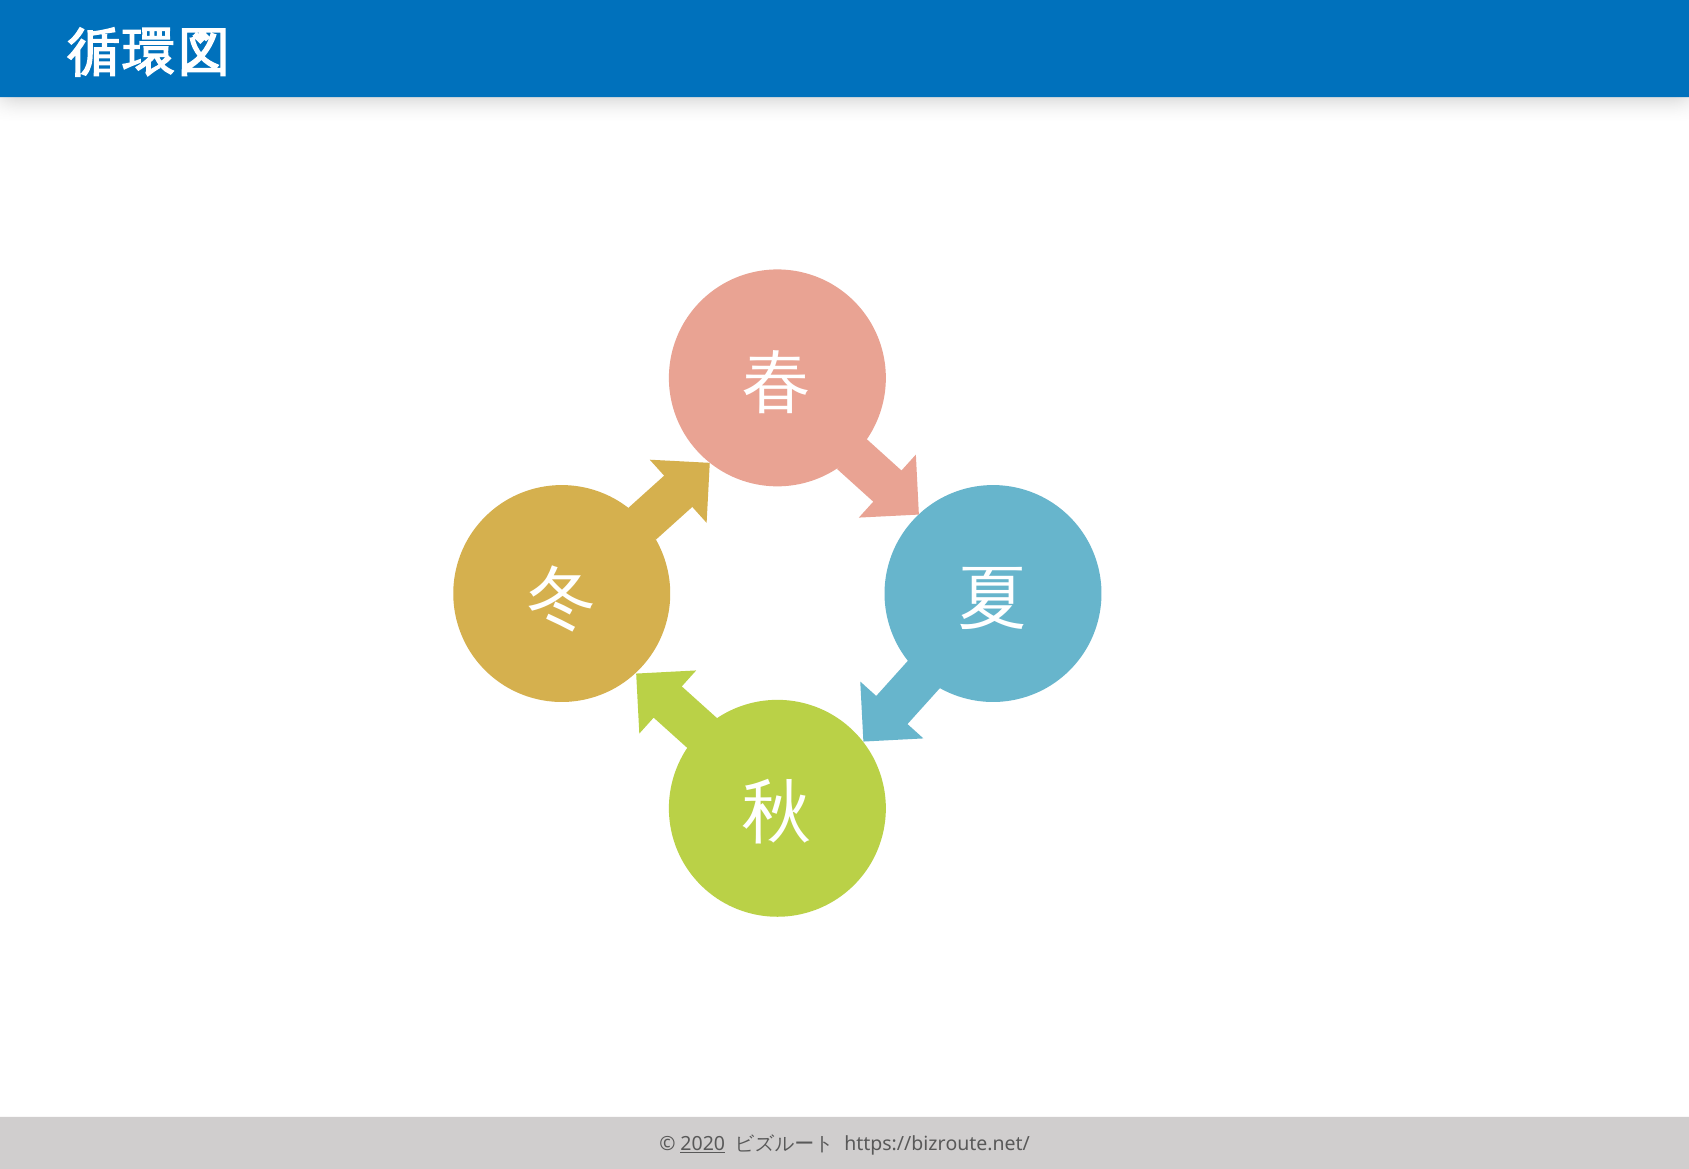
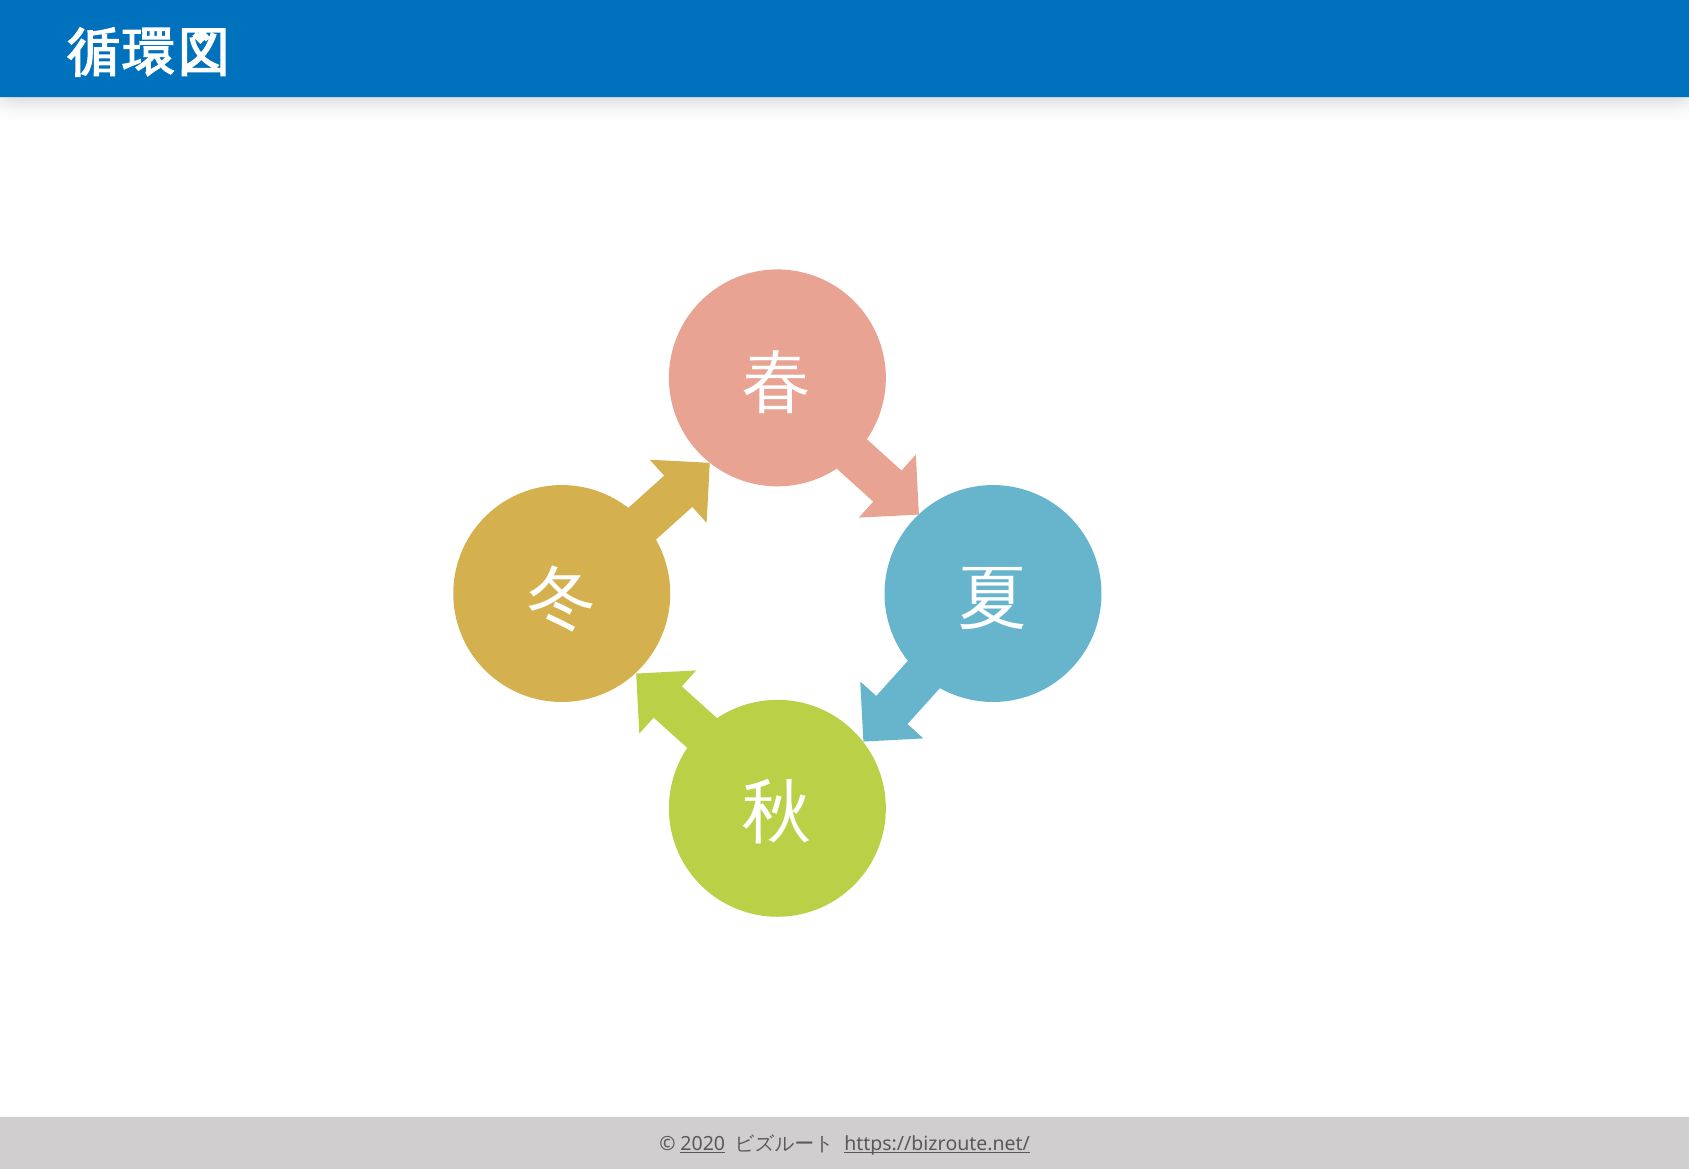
https://bizroute.net/ underline: none -> present (937, 1144)
